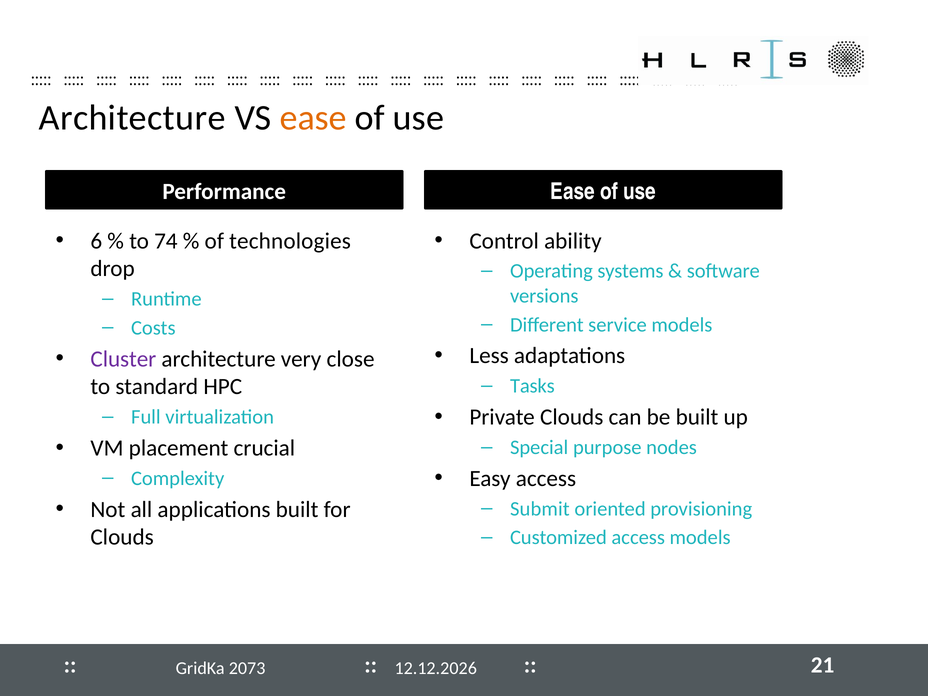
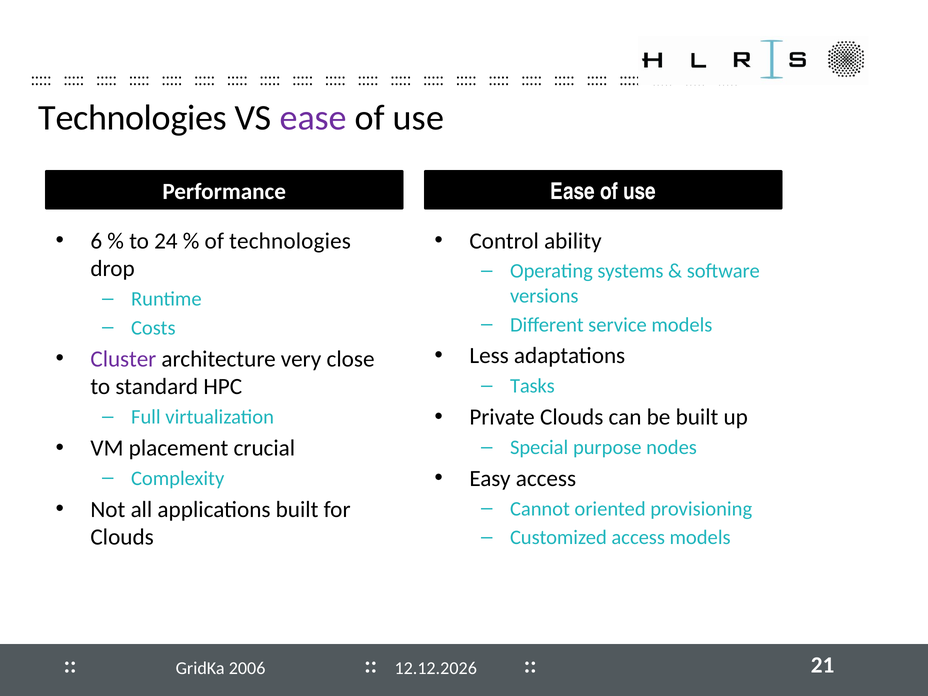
Architecture: Architecture -> Technologies (133, 118)
ease colour: orange -> purple (313, 118)
74: 74 -> 24 (166, 241)
Submit: Submit -> Cannot (540, 509)
2073: 2073 -> 2006 (247, 668)
